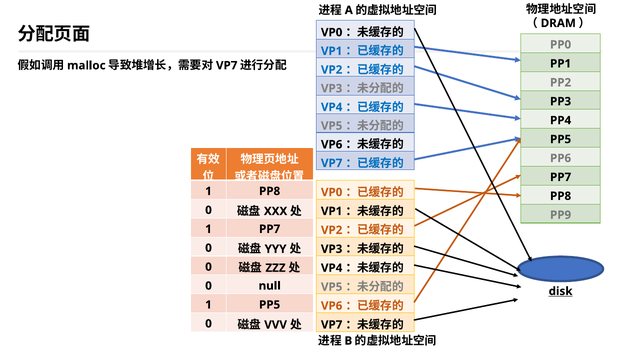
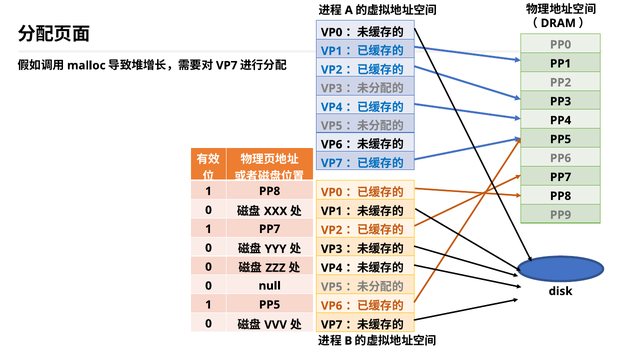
disk underline: present -> none (561, 291)
